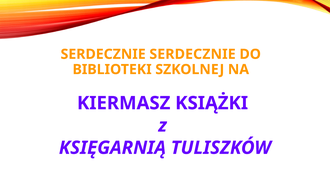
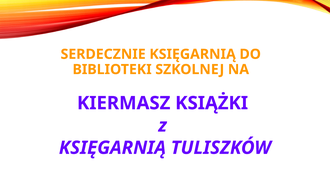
SERDECZNIE SERDECZNIE: SERDECZNIE -> KSIĘGARNIĄ (193, 54)
